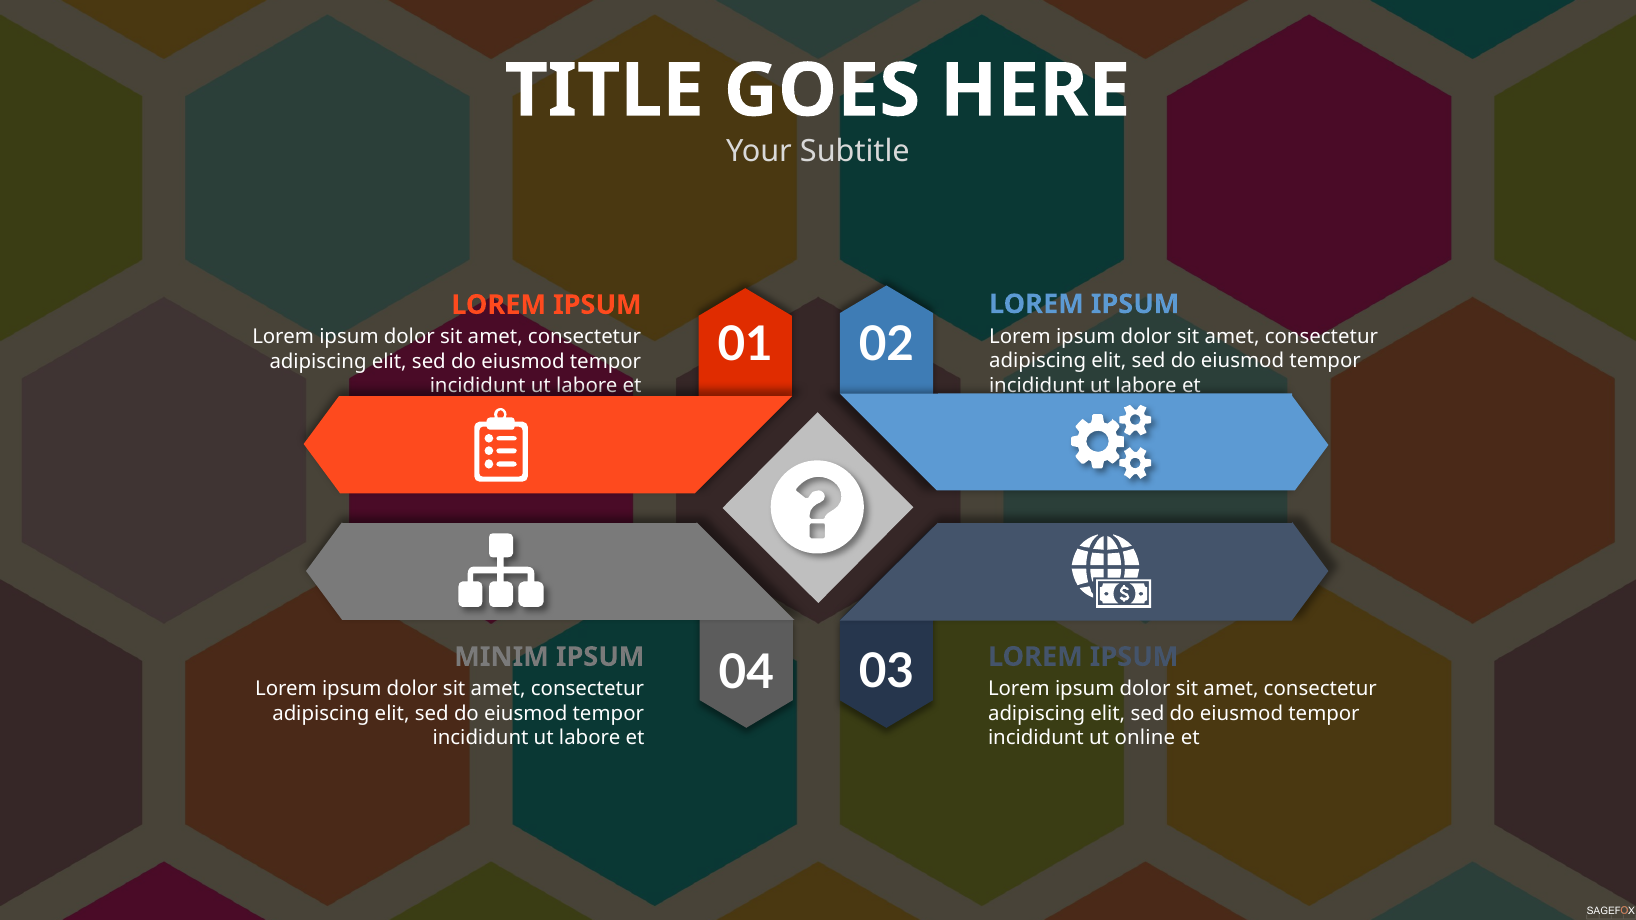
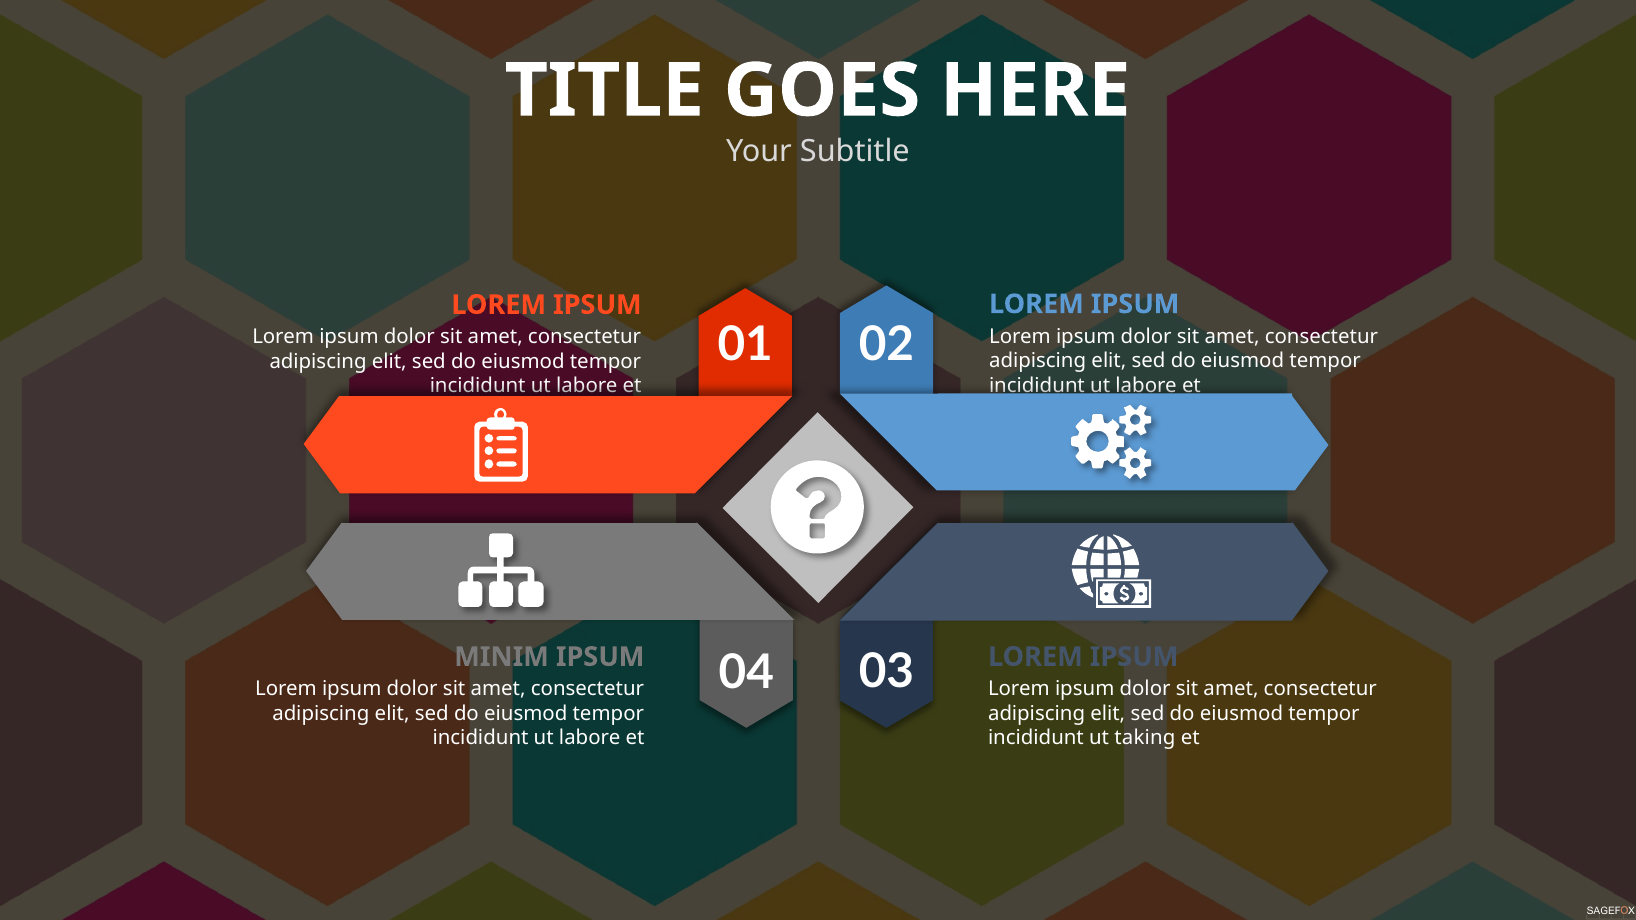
online: online -> taking (1145, 738)
